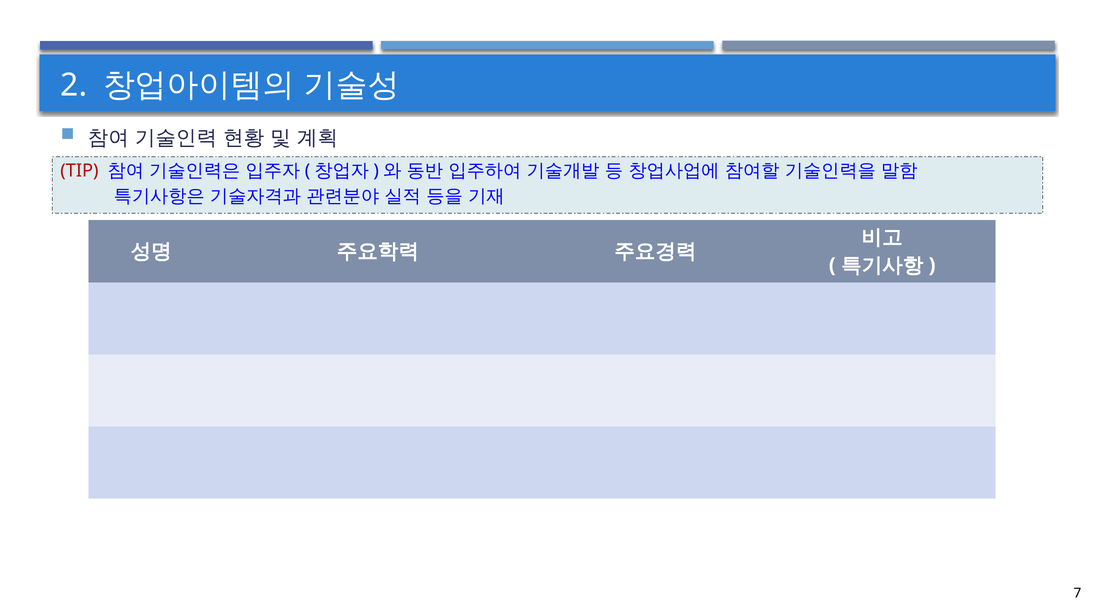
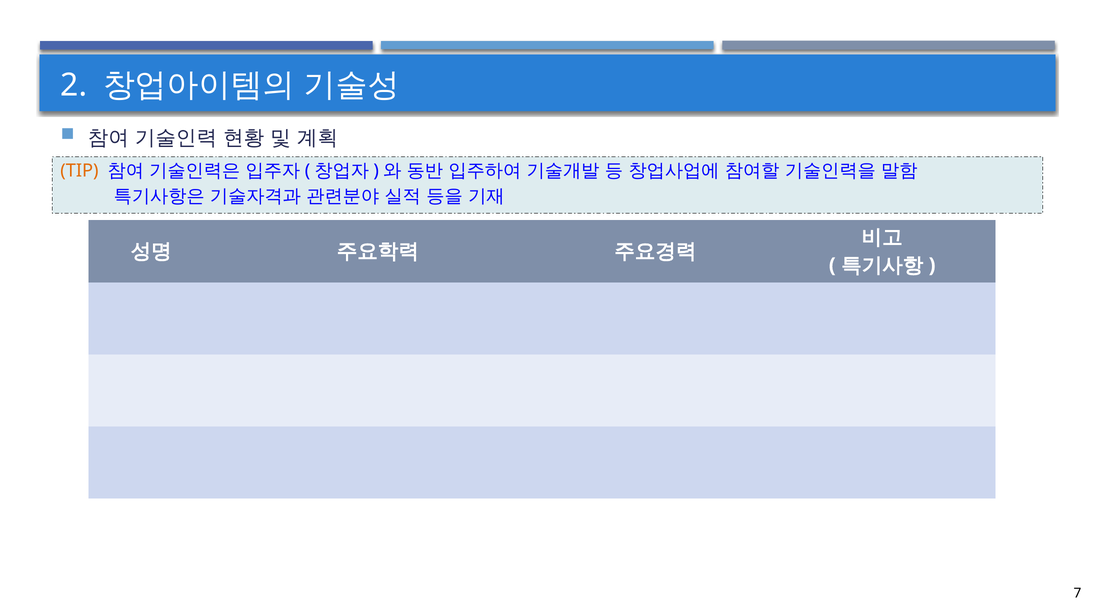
TIP colour: red -> orange (79, 171)
